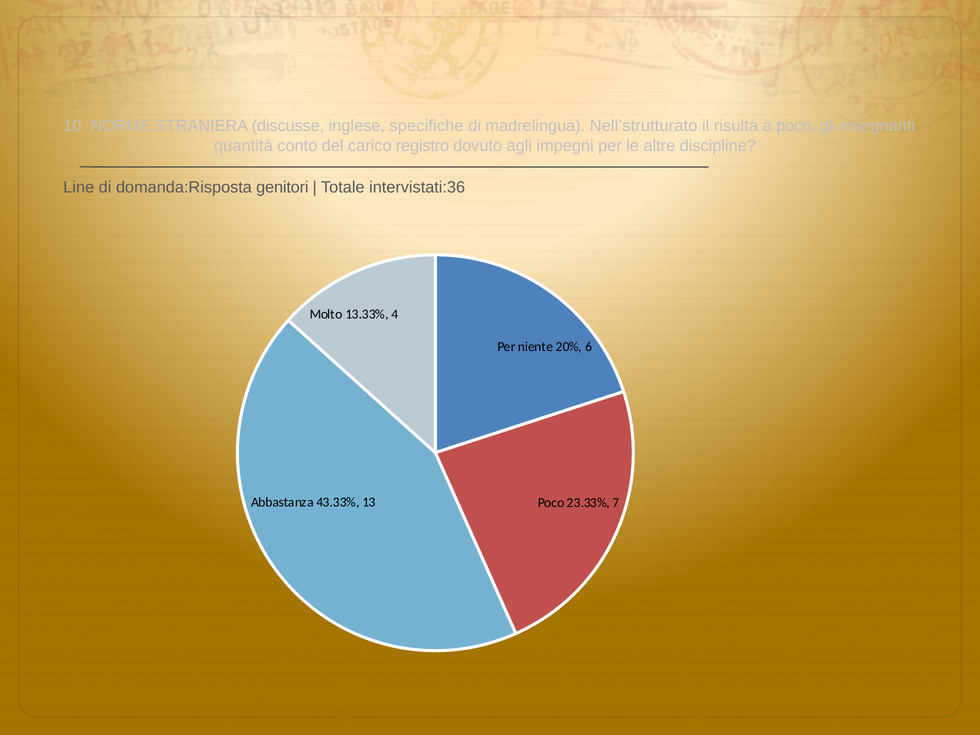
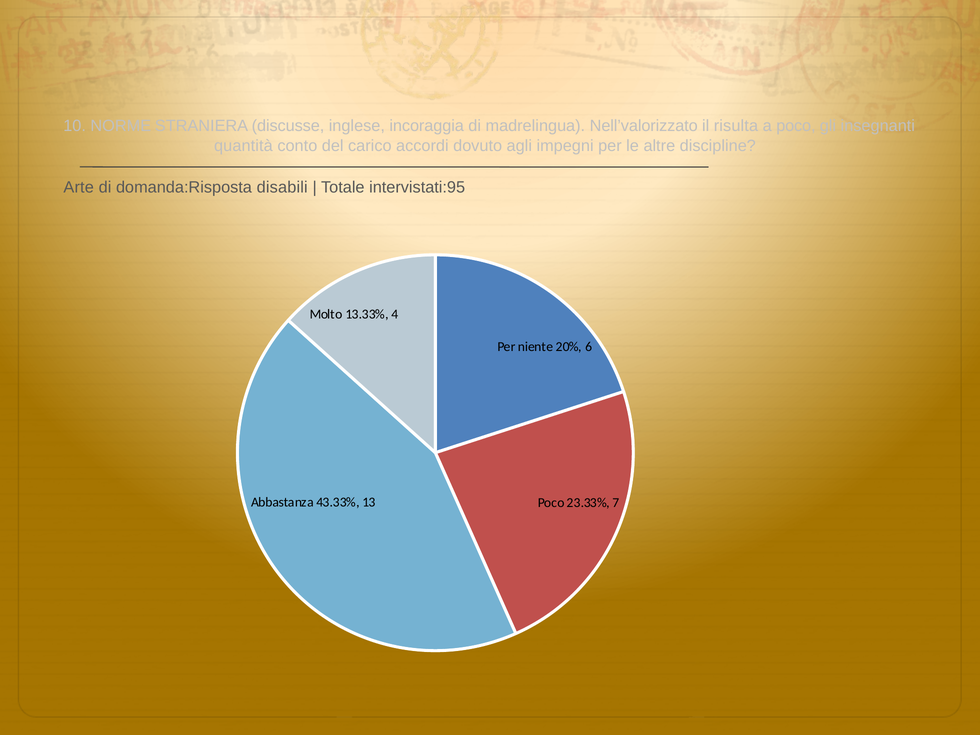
specifiche: specifiche -> incoraggia (427, 126)
Nell’strutturato: Nell’strutturato -> Nell’valorizzato (644, 126)
registro: registro -> accordi (422, 146)
Line: Line -> Arte (79, 187)
genitori: genitori -> disabili (282, 187)
intervistati:36: intervistati:36 -> intervistati:95 (417, 187)
